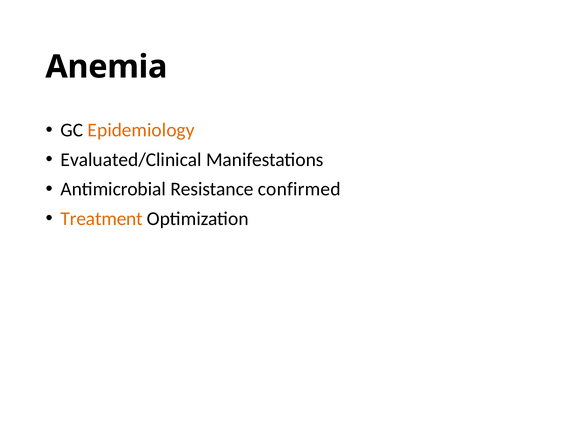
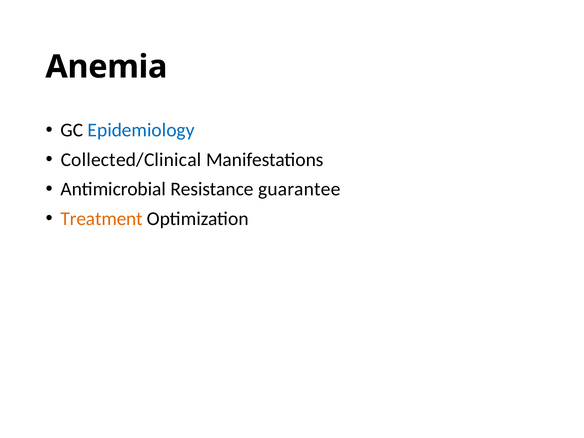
Epidemiology colour: orange -> blue (141, 130)
Evaluated/Clinical: Evaluated/Clinical -> Collected/Clinical (131, 160)
confirmed: confirmed -> guarantee (299, 189)
